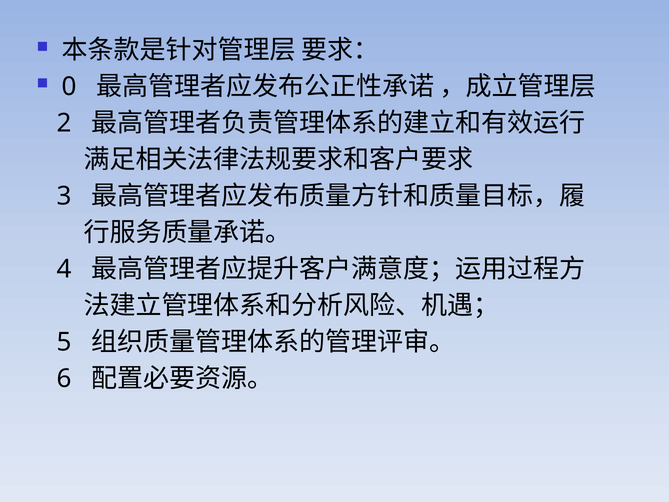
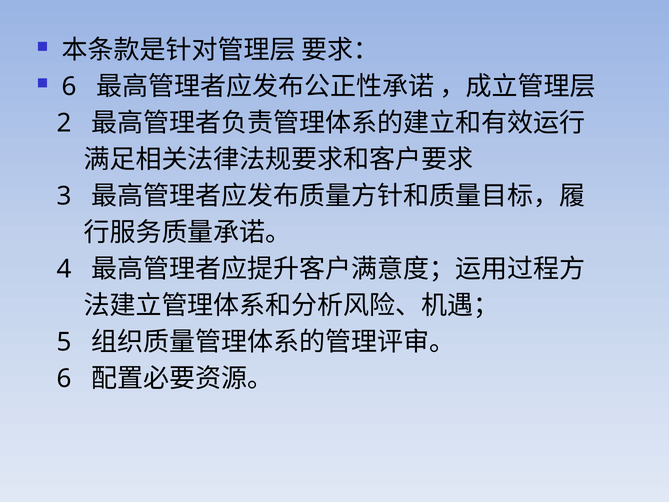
0: 0 -> 6 (69, 87)
